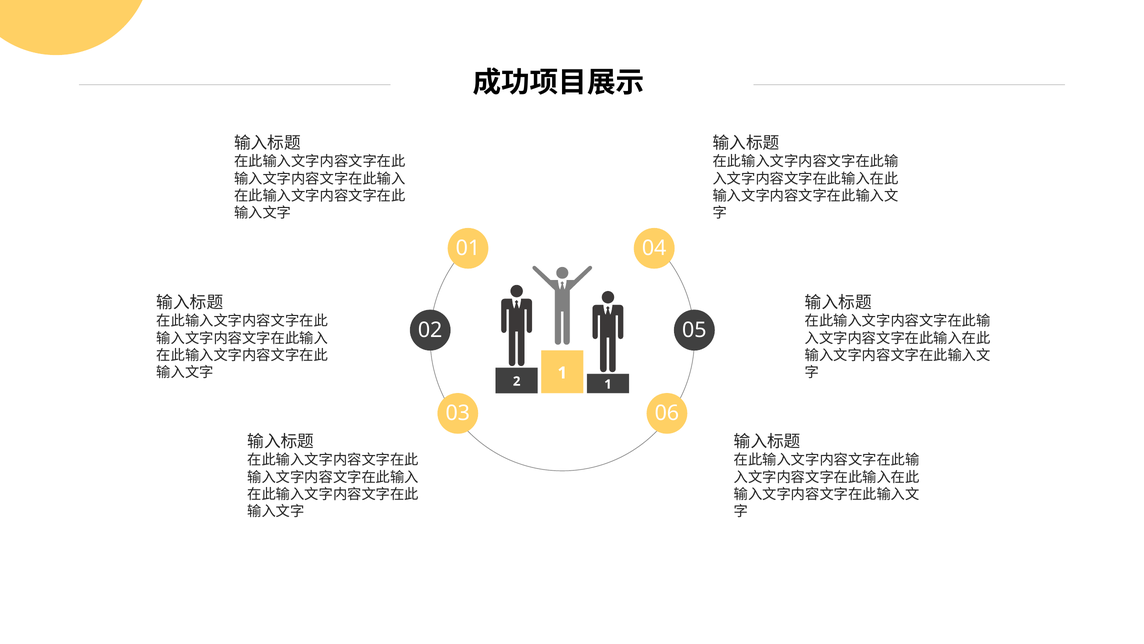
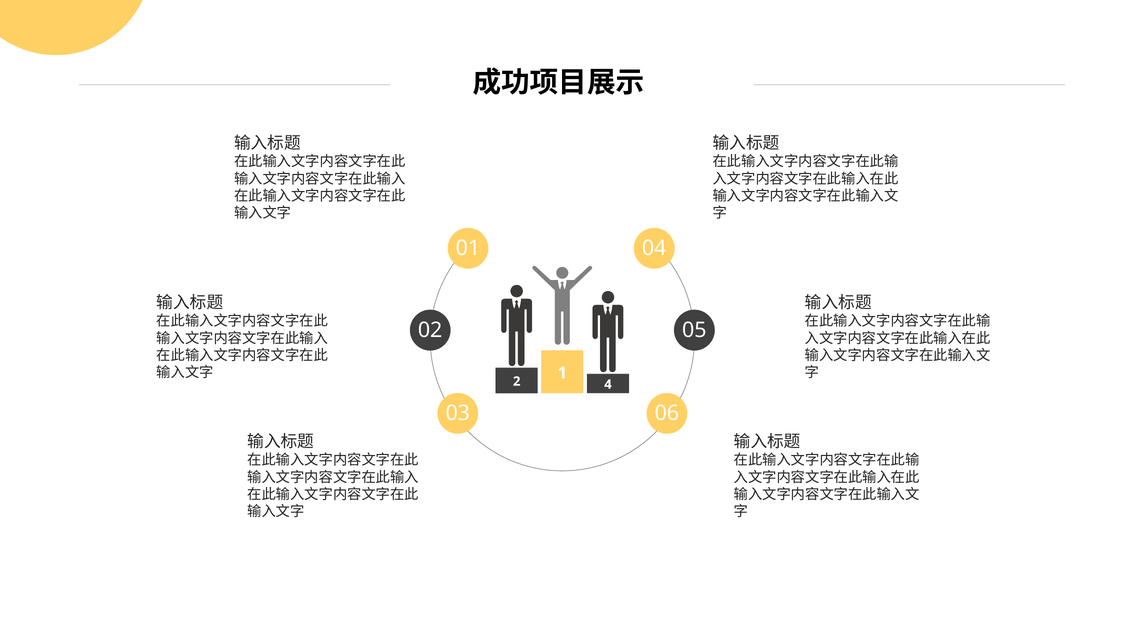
2 1: 1 -> 4 (608, 384)
